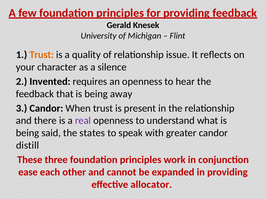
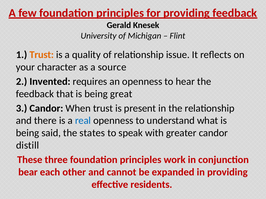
silence: silence -> source (112, 67)
away: away -> great (121, 94)
real colour: purple -> blue (83, 121)
ease: ease -> bear (28, 173)
allocator: allocator -> residents (151, 185)
